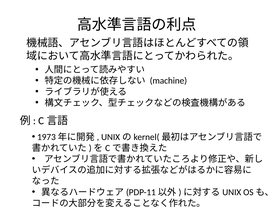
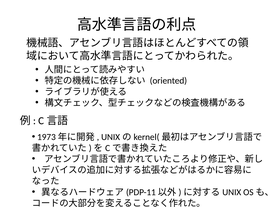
machine: machine -> oriented (168, 80)
